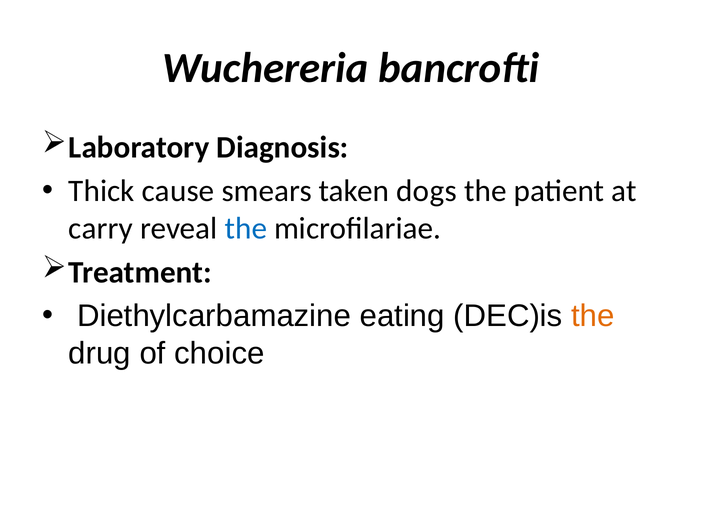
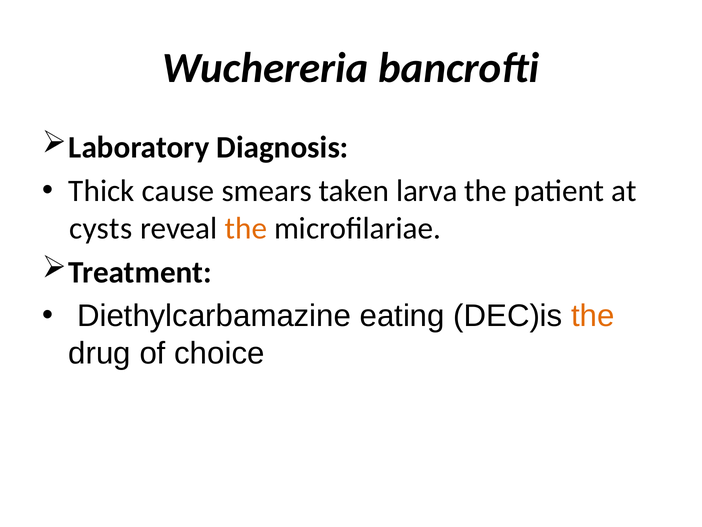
dogs: dogs -> larva (427, 191)
carry: carry -> cysts (101, 228)
the colour: blue -> orange (246, 228)
